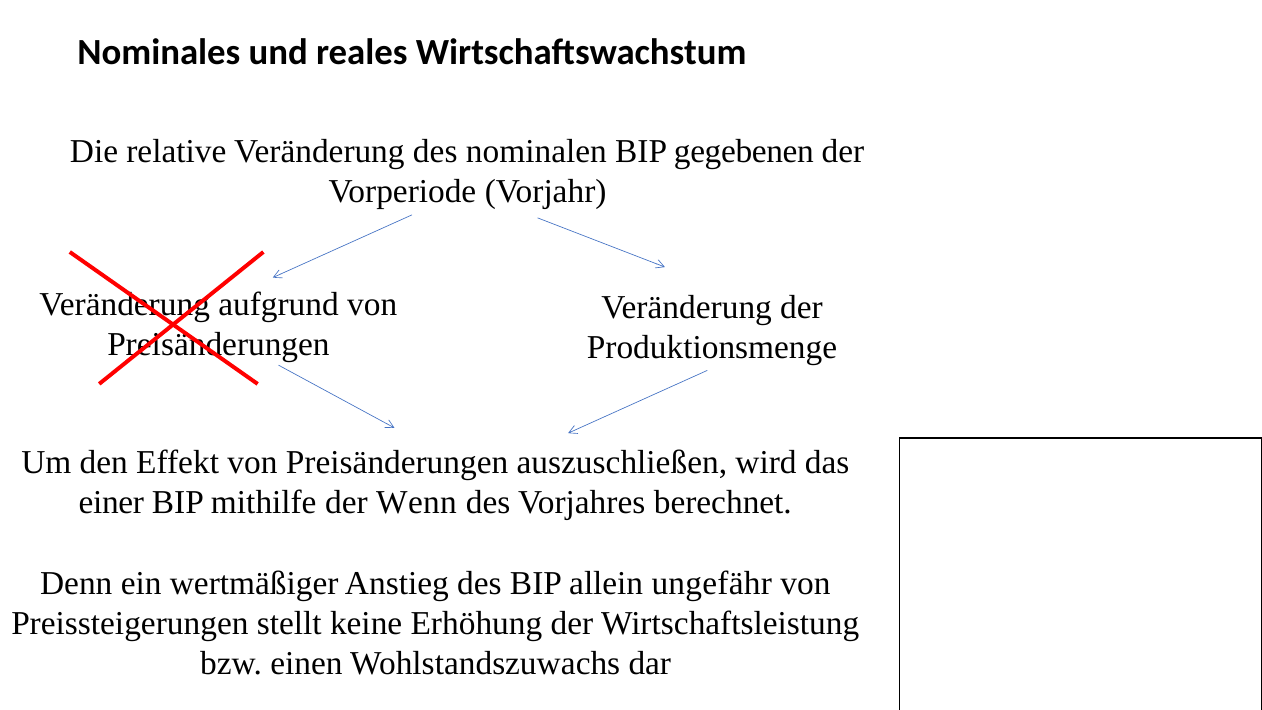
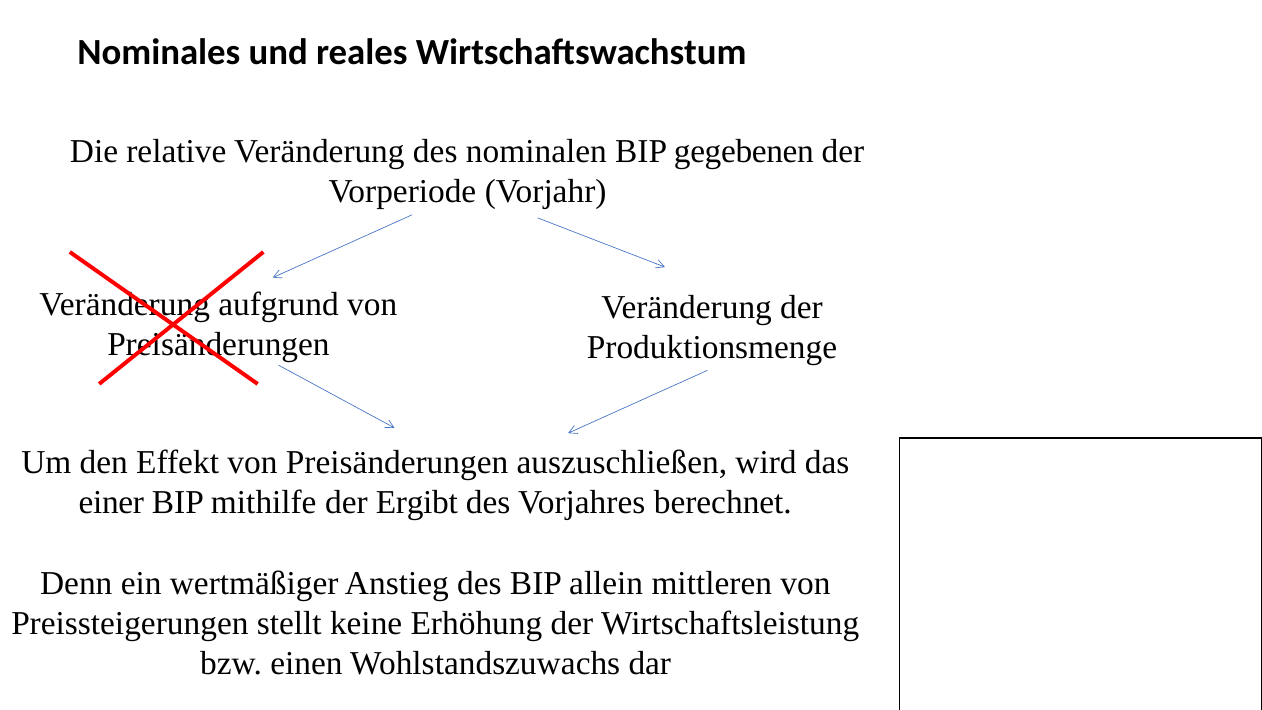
Wenn: Wenn -> Ergibt (417, 503)
ungefähr: ungefähr -> mittleren (712, 583)
